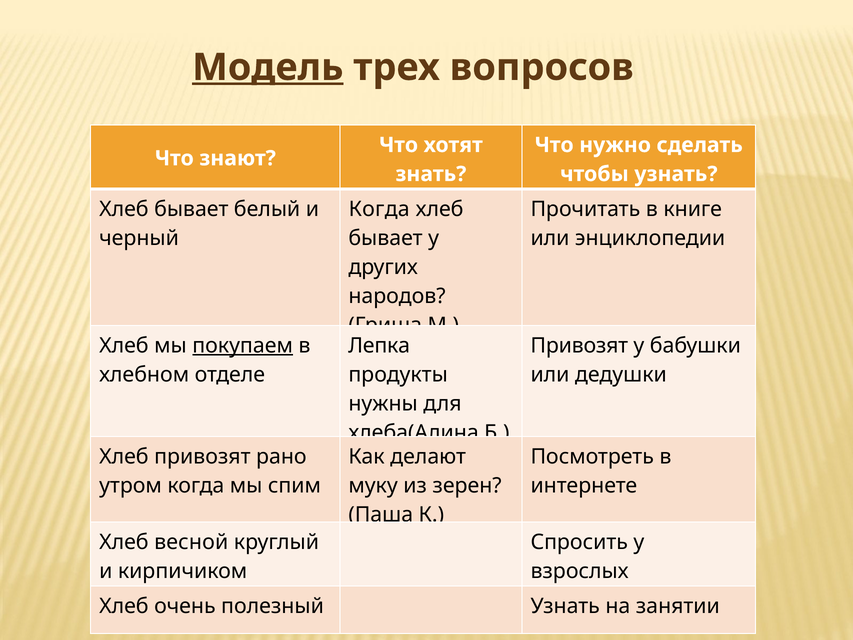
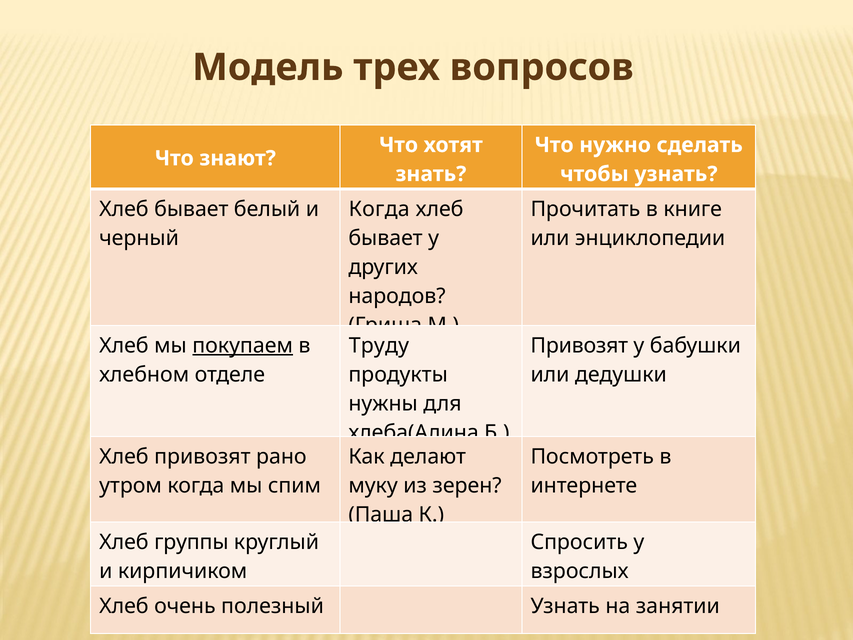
Модель underline: present -> none (268, 67)
Лепка: Лепка -> Труду (379, 346)
весной: весной -> группы (191, 542)
